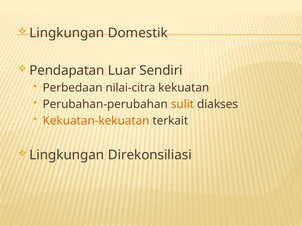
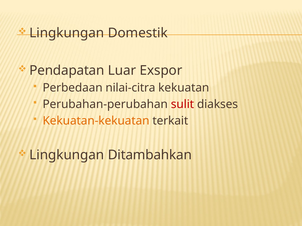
Sendiri: Sendiri -> Exspor (161, 71)
sulit colour: orange -> red (182, 105)
Direkonsiliasi: Direkonsiliasi -> Ditambahkan (150, 155)
